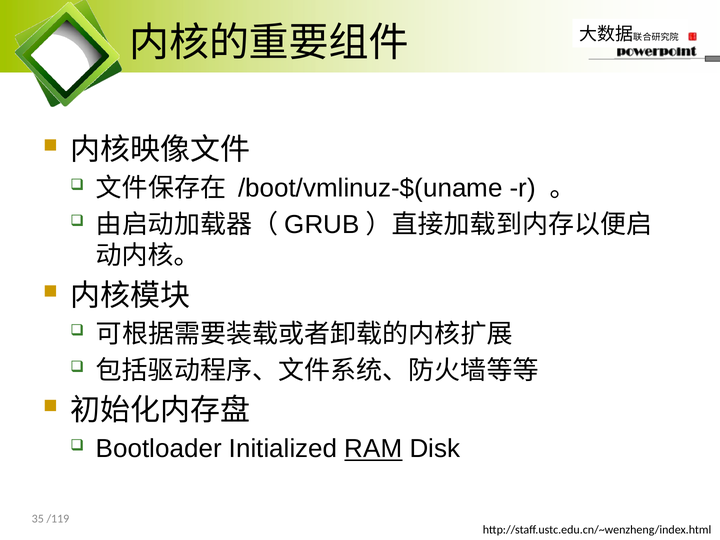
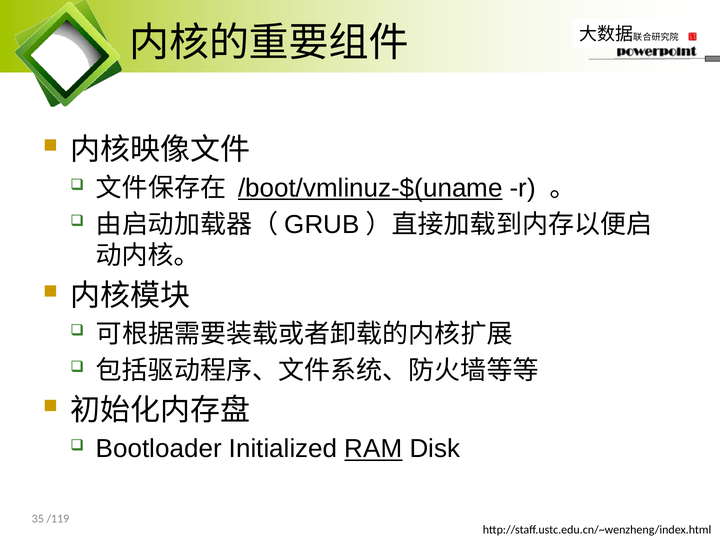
/boot/vmlinuz-$(uname underline: none -> present (370, 188)
